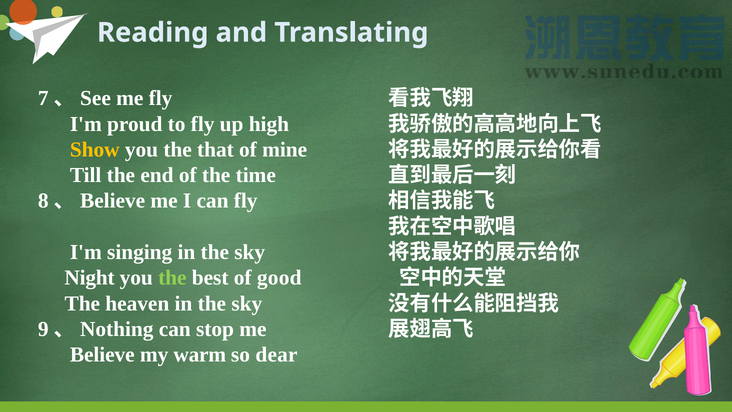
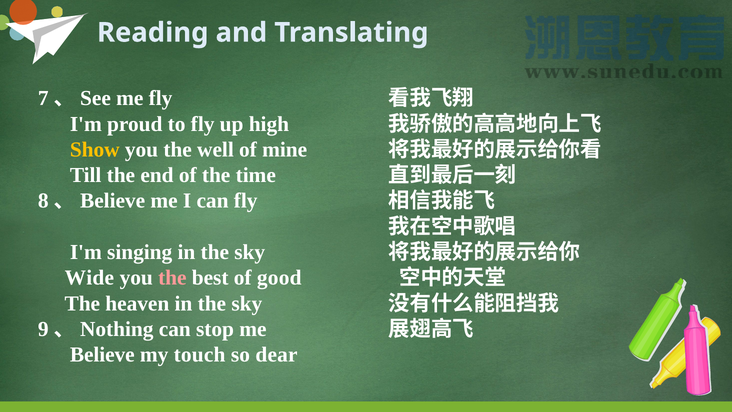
that: that -> well (215, 150)
Night: Night -> Wide (89, 278)
the colour: light green -> pink (172, 278)
warm: warm -> touch (200, 355)
